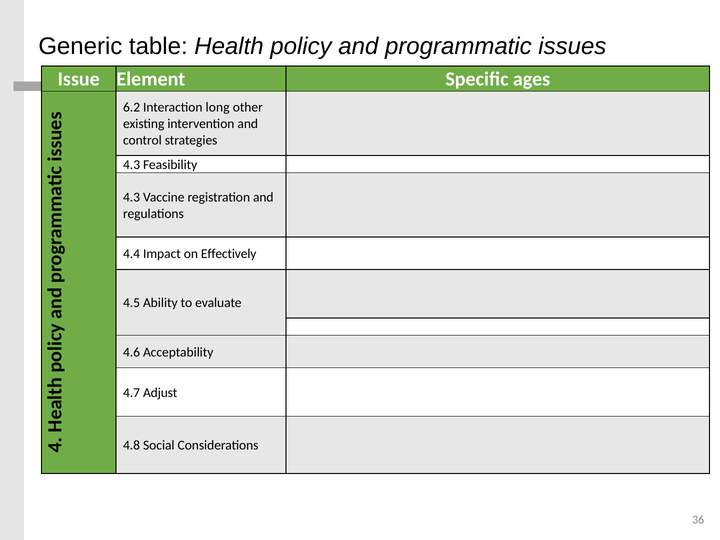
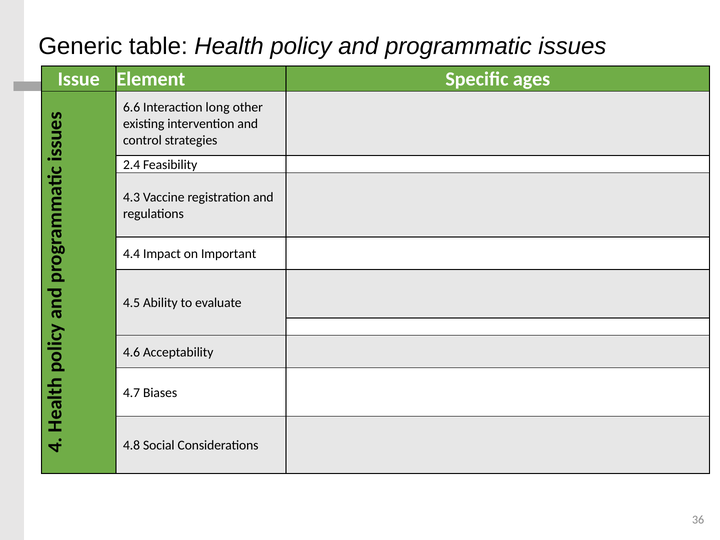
6.2: 6.2 -> 6.6 (132, 108)
4.3: 4.3 -> 2.4 (132, 165)
Effectively: Effectively -> Important (229, 254)
Adjust: Adjust -> Biases (160, 393)
